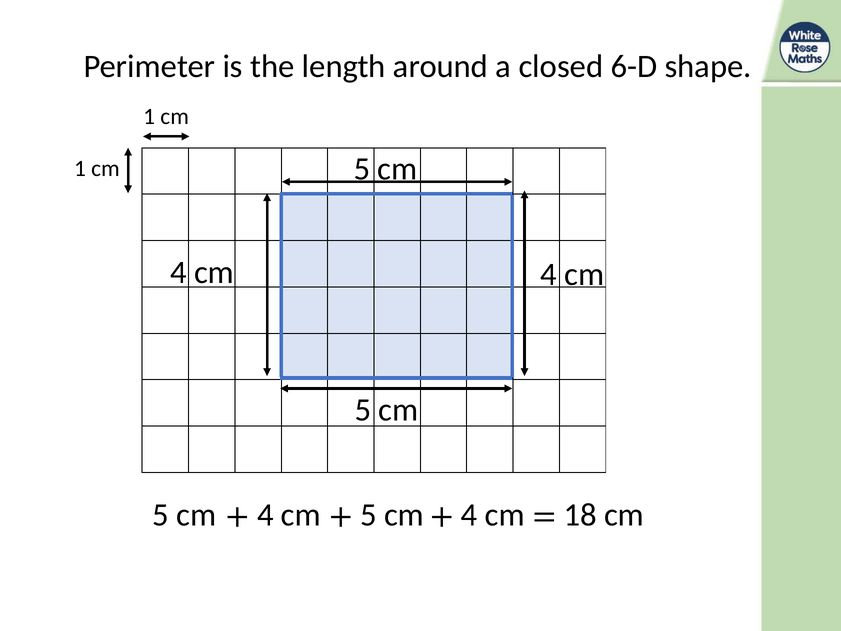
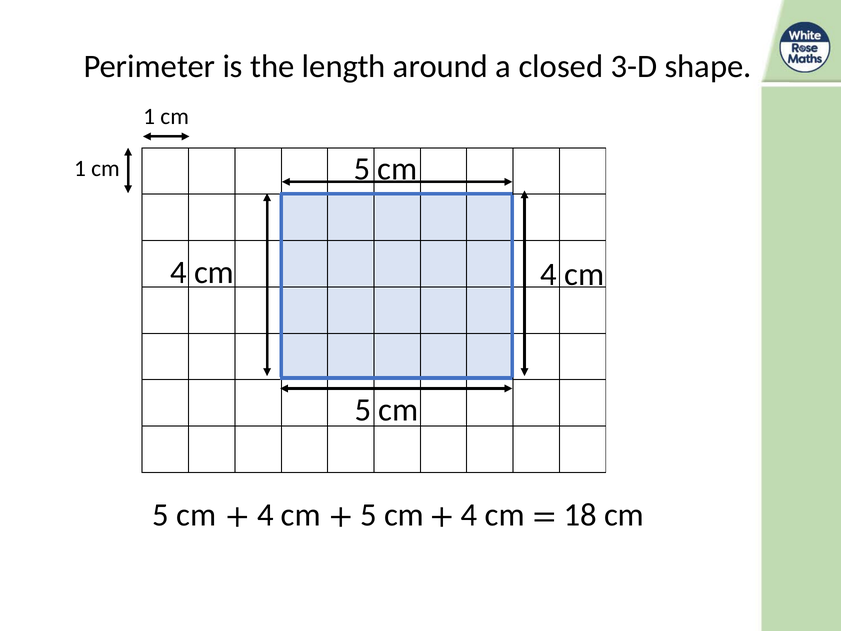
6-D: 6-D -> 3-D (634, 66)
